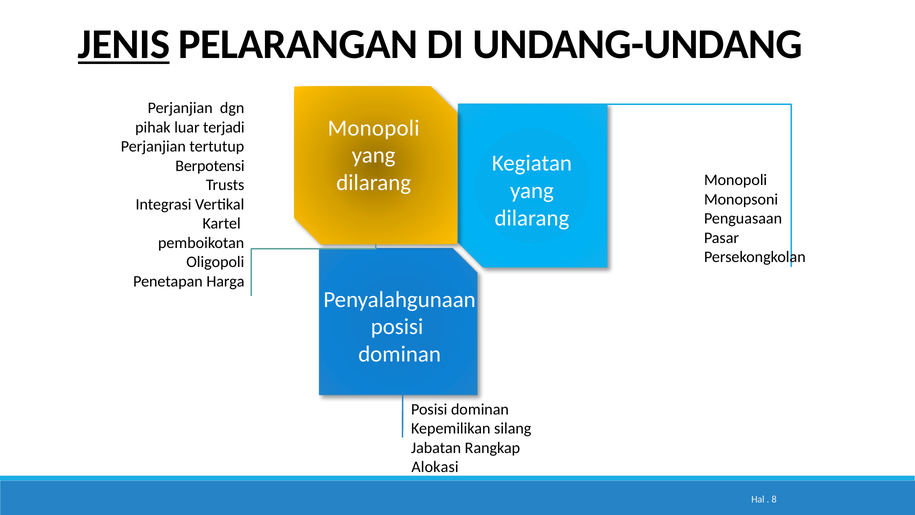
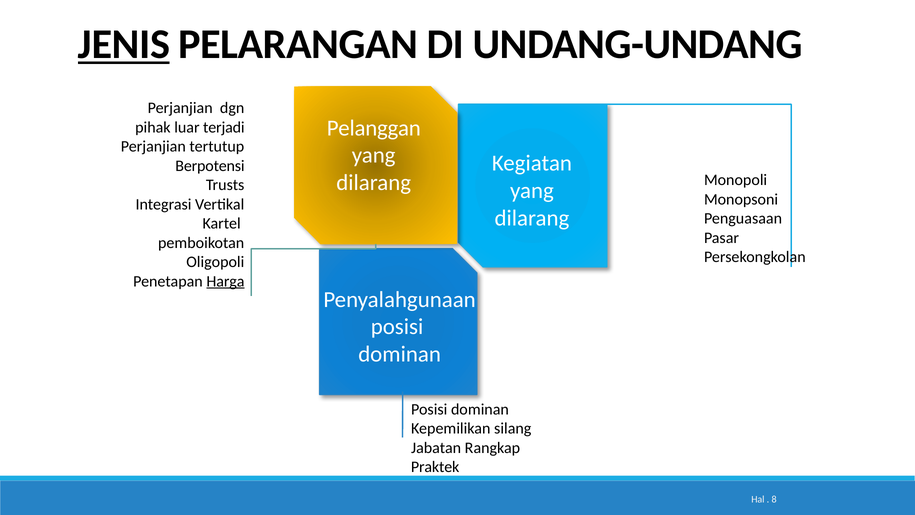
Monopoli: Monopoli -> Pelanggan (374, 128)
Harga underline: none -> present (225, 281)
Alokasi: Alokasi -> Praktek (435, 467)
